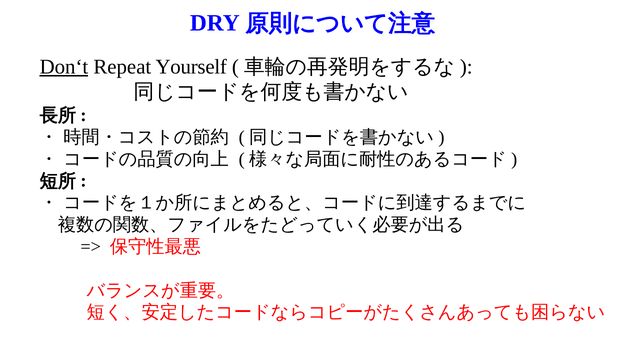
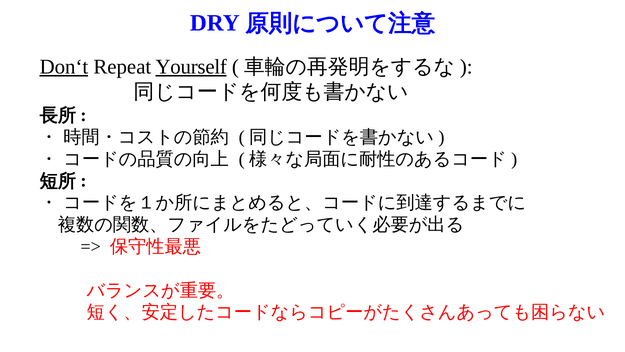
Yourself underline: none -> present (191, 67)
